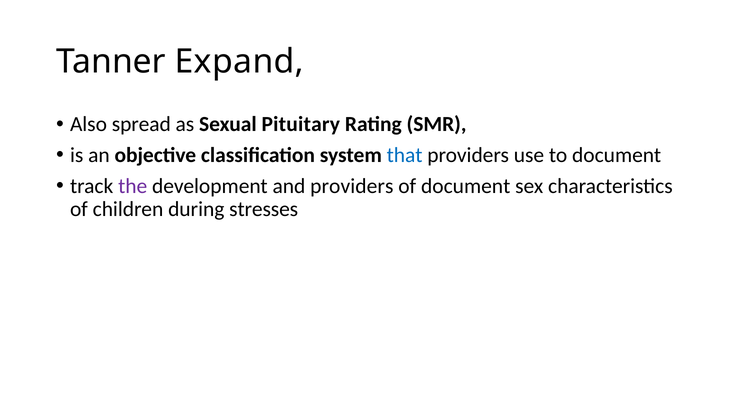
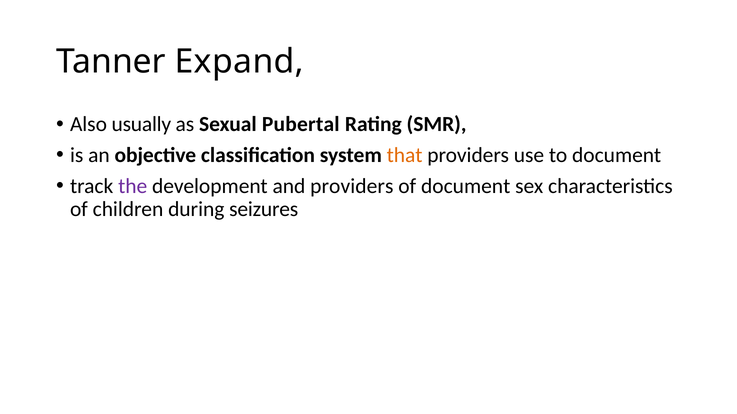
spread: spread -> usually (141, 125)
Pituitary: Pituitary -> Pubertal (301, 125)
that colour: blue -> orange (405, 155)
stresses: stresses -> seizures (264, 209)
